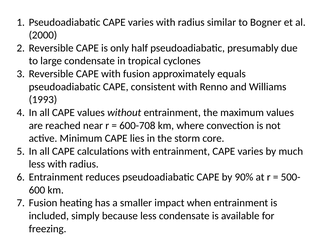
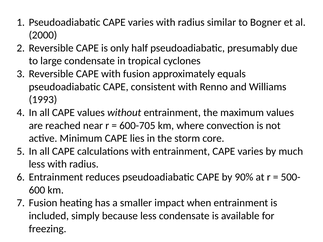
600-708: 600-708 -> 600-705 (137, 126)
